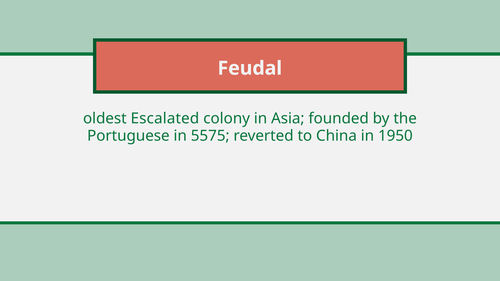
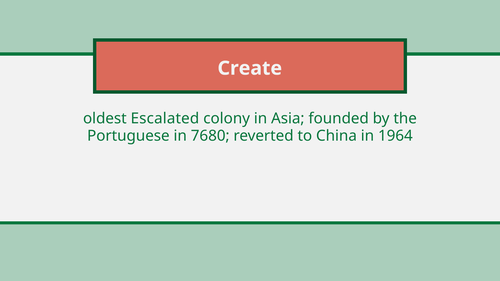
Feudal: Feudal -> Create (250, 68)
5575: 5575 -> 7680 (210, 136)
1950: 1950 -> 1964 (395, 136)
